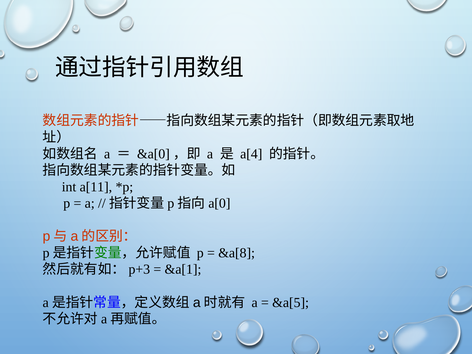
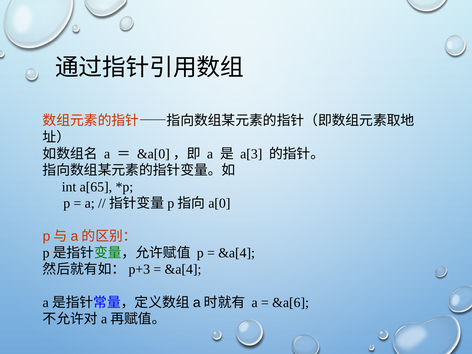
a[4: a[4 -> a[3 (251, 154)
a[11: a[11 -> a[65 (96, 187)
&a[8: &a[8 -> &a[4 (237, 253)
&a[1: &a[1 -> &a[4 (183, 269)
&a[5: &a[5 -> &a[6 (291, 302)
